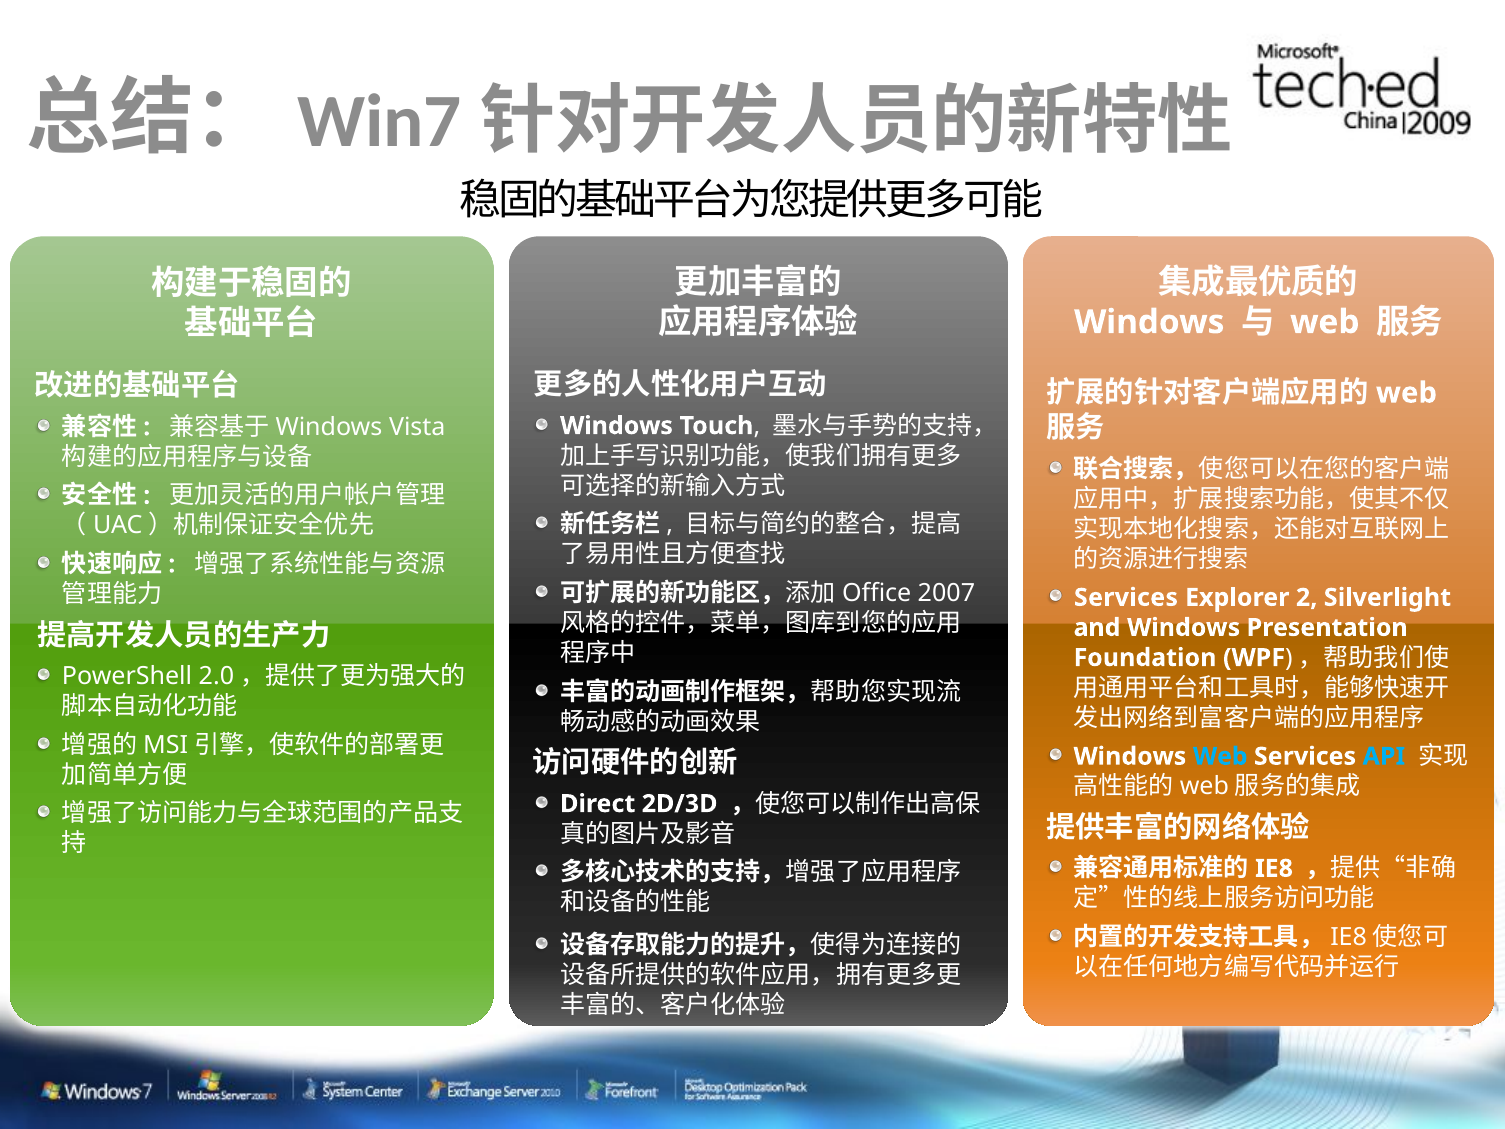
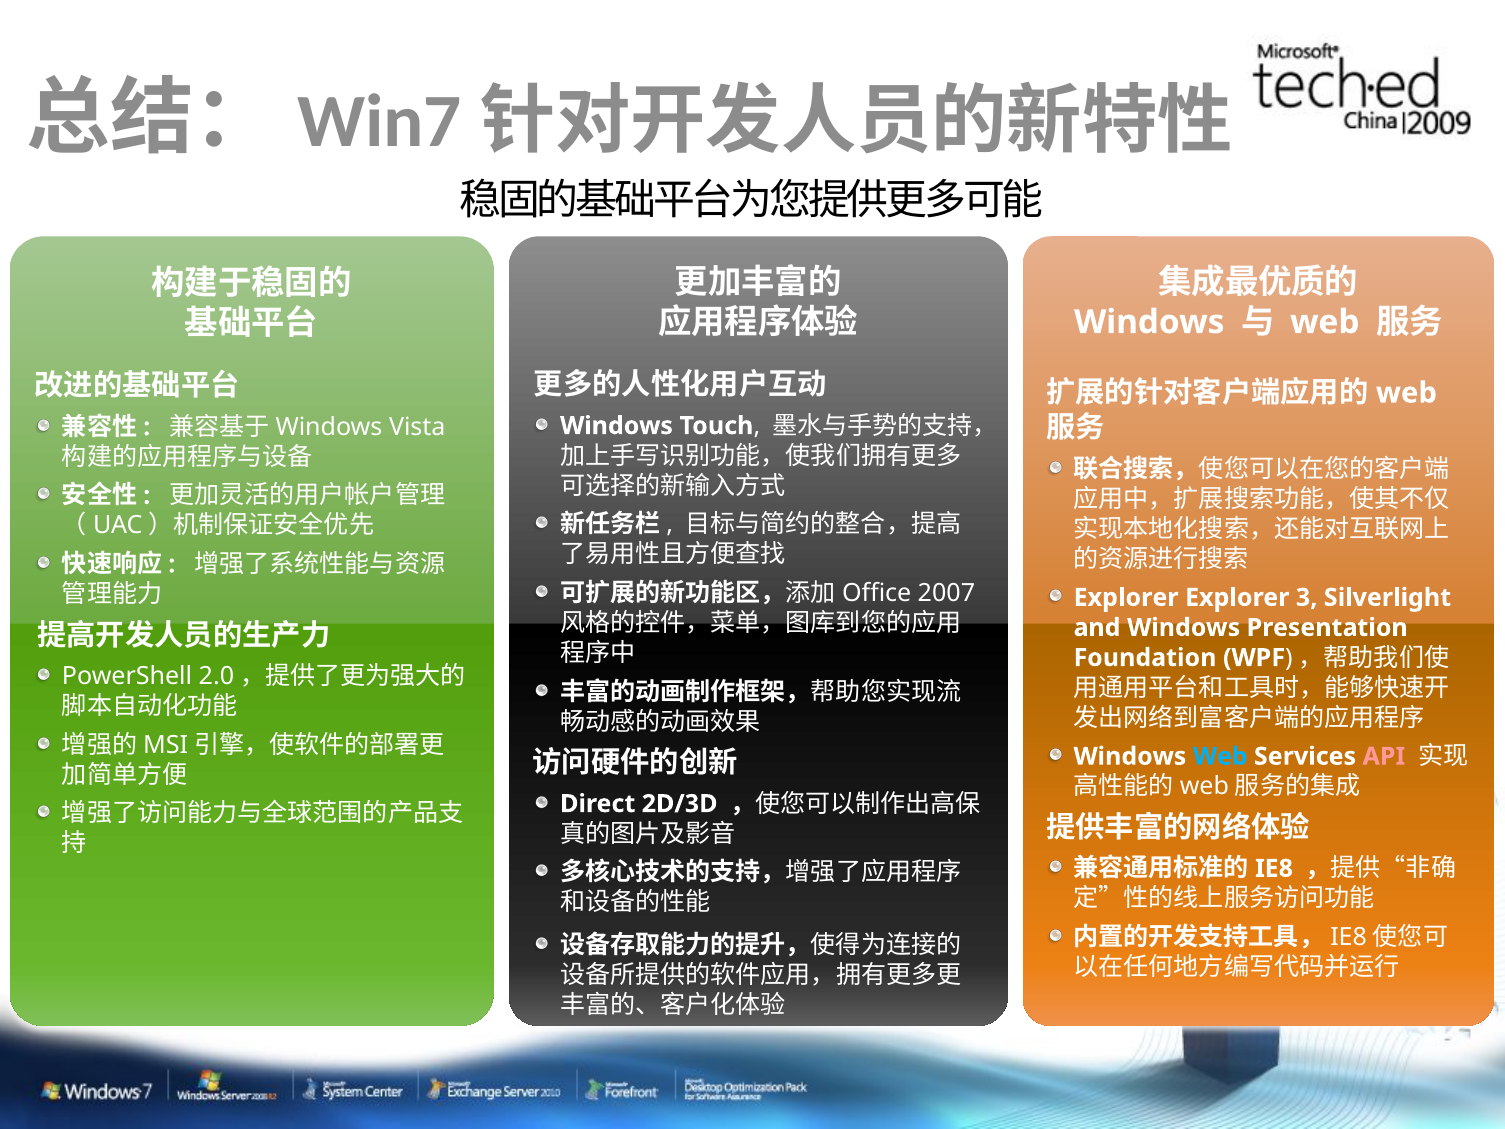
Services: Services -> Explorer (1126, 597)
2: 2 -> 3 (1307, 597)
API colour: light blue -> pink (1384, 756)
